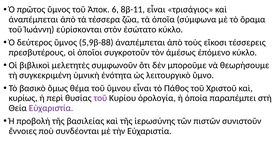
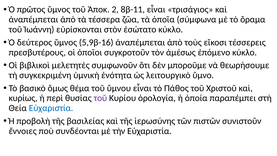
6: 6 -> 2 (115, 10)
5,9β-88: 5,9β-88 -> 5,9β-16 (96, 42)
Εὐχαριστία colour: purple -> blue (51, 108)
